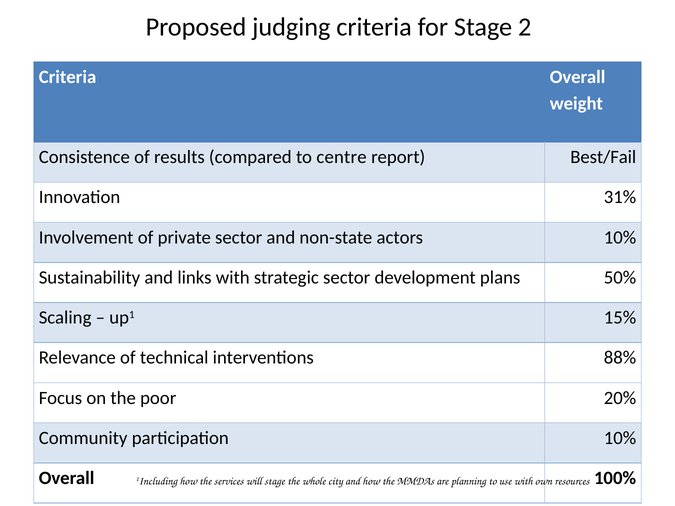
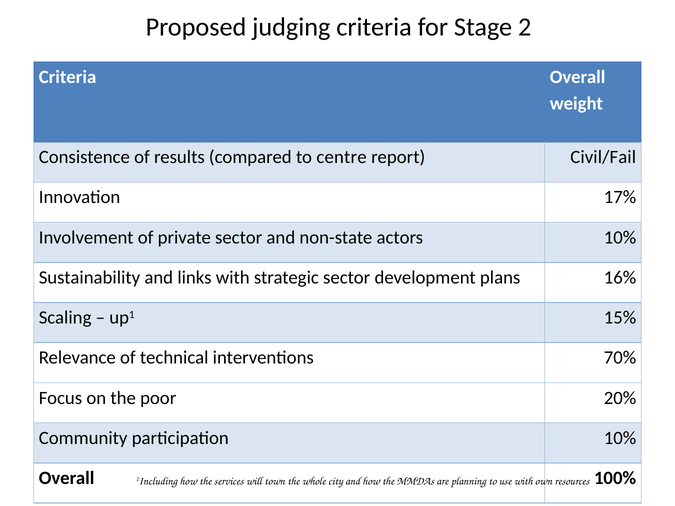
Best/Fail: Best/Fail -> Civil/Fail (603, 157)
31%: 31% -> 17% (620, 197)
50%: 50% -> 16% (620, 278)
88%: 88% -> 70% (620, 358)
will stage: stage -> town (275, 481)
